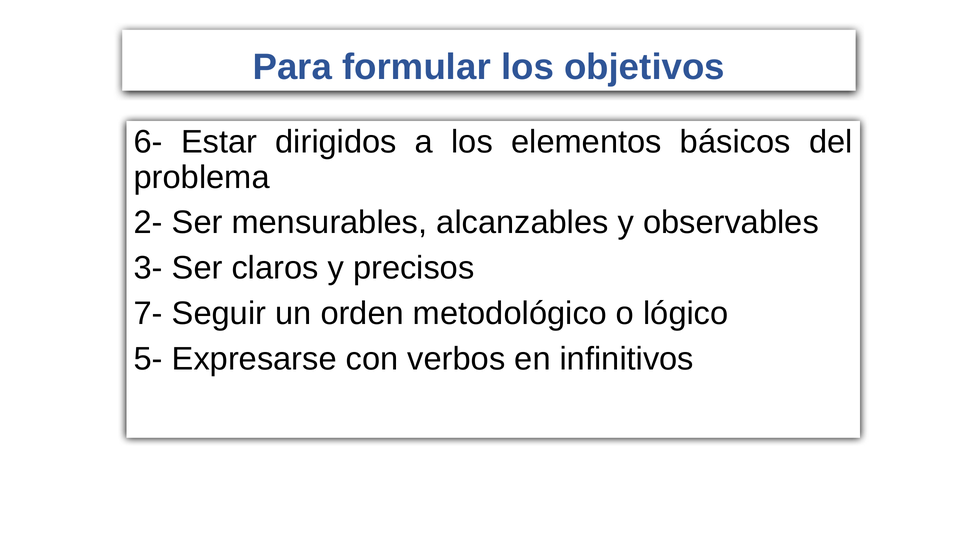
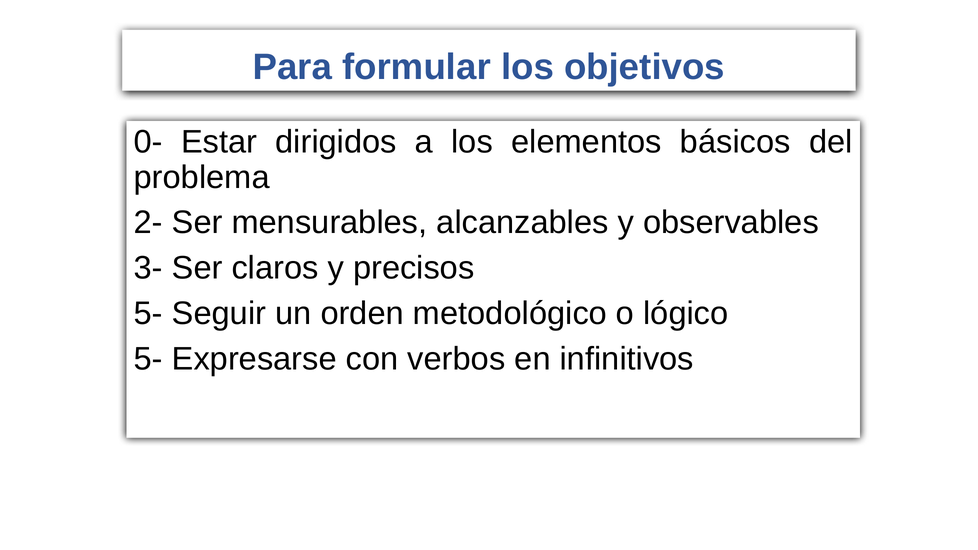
6-: 6- -> 0- (148, 142)
7-: 7- -> 5- (148, 314)
